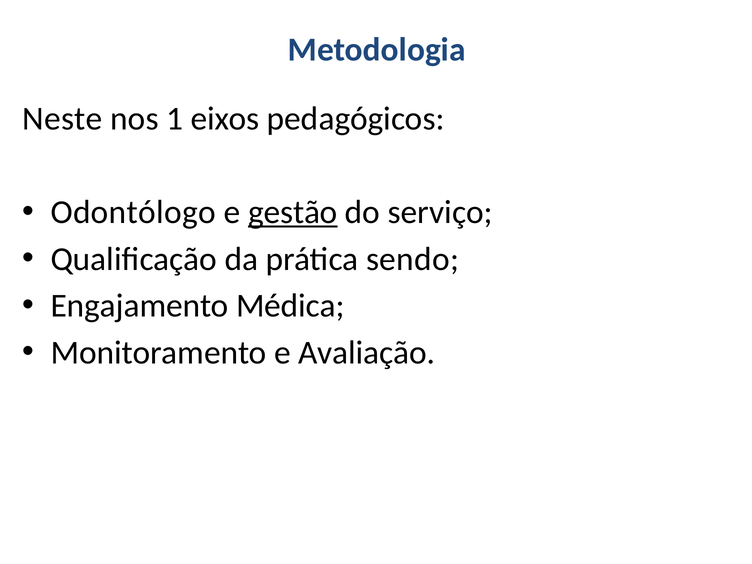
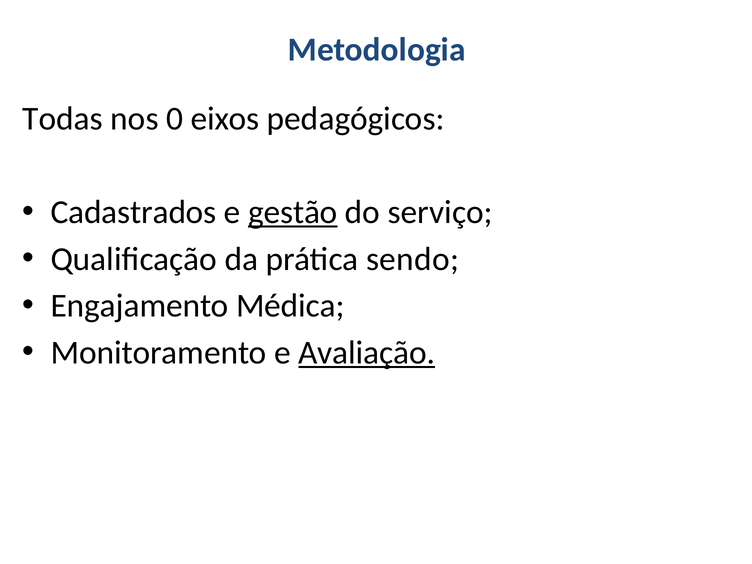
Neste: Neste -> Todas (63, 119)
1: 1 -> 0 (175, 119)
Odontólogo: Odontólogo -> Cadastrados (133, 212)
Avaliação underline: none -> present (367, 353)
